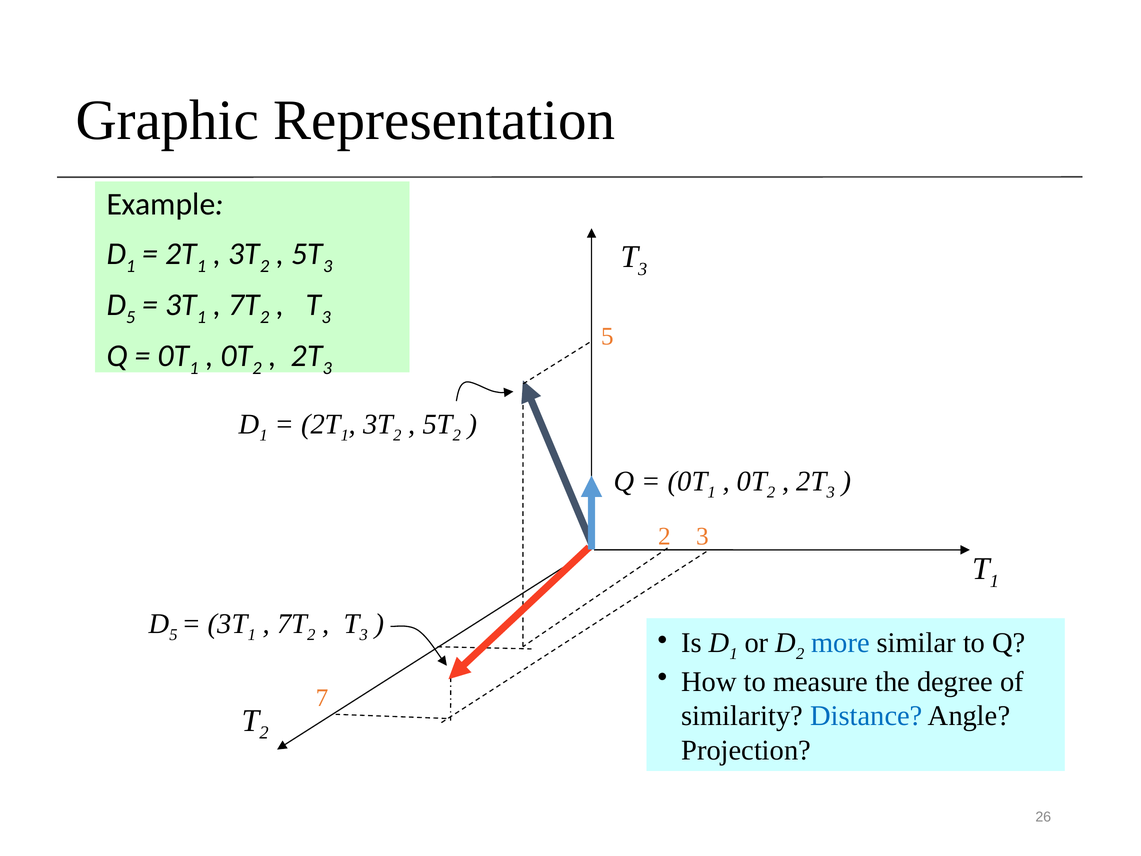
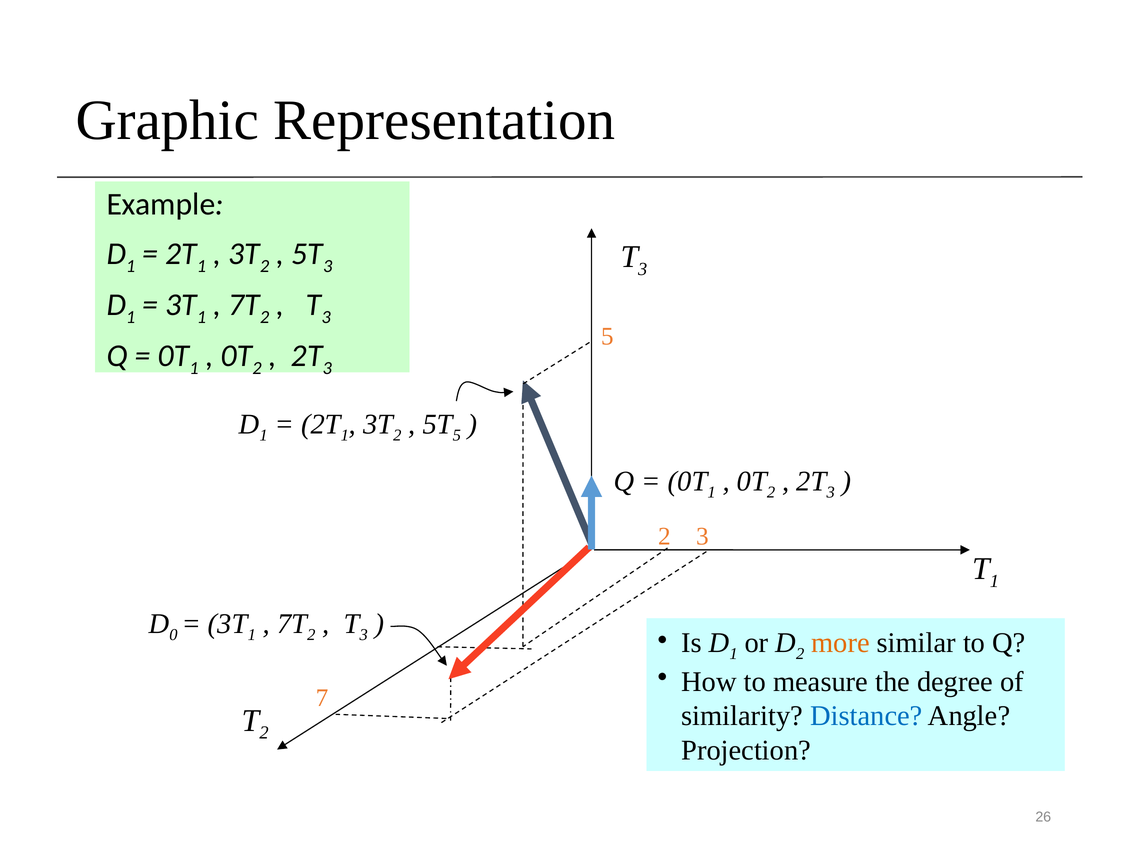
5: 5 -> 1 (131, 317)
2: 2 -> 5 (457, 435)
5: 5 -> 0 (173, 635)
more colour: blue -> orange (841, 643)
